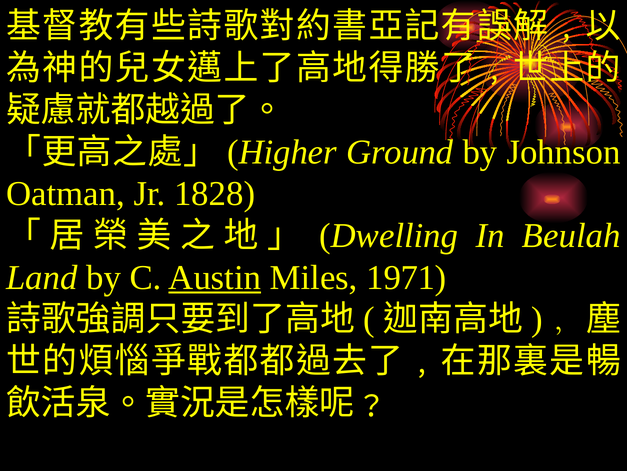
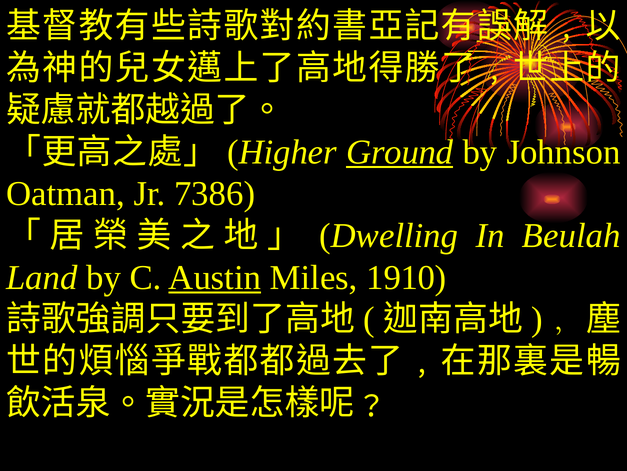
Ground underline: none -> present (400, 152)
1828: 1828 -> 7386 (215, 194)
1971: 1971 -> 1910 (406, 277)
